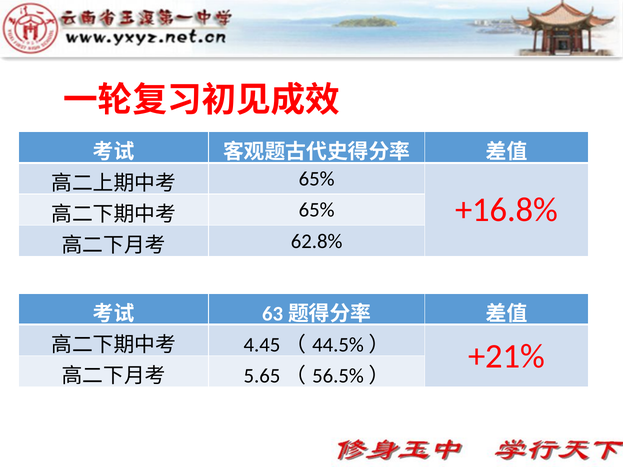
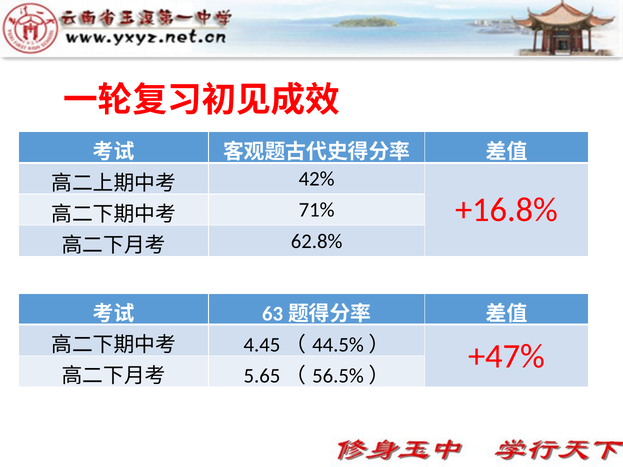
65%: 65% -> 42% (317, 179)
65%: 65% -> 71% (317, 210)
+21%: +21% -> +47% (507, 356)
